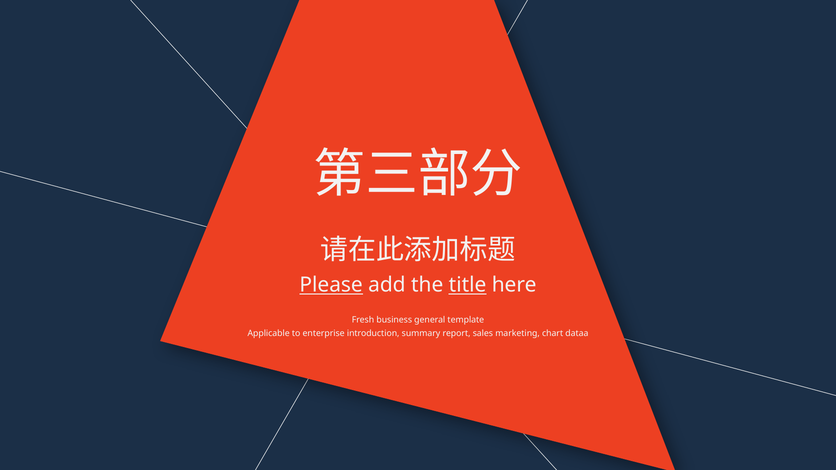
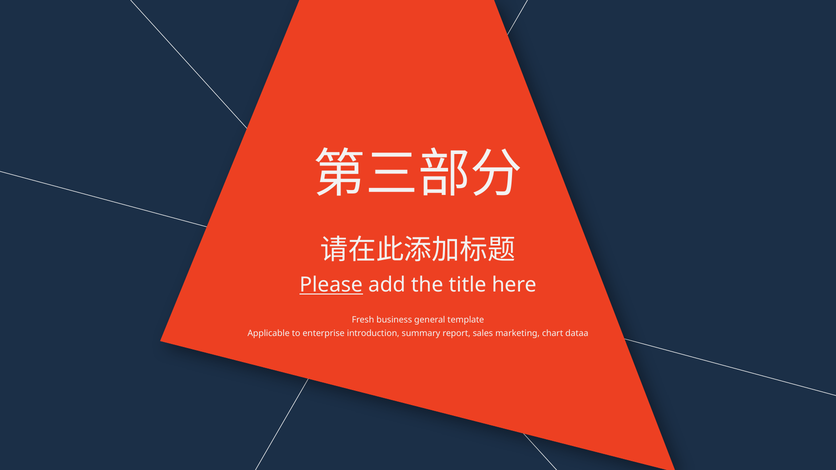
title underline: present -> none (468, 285)
